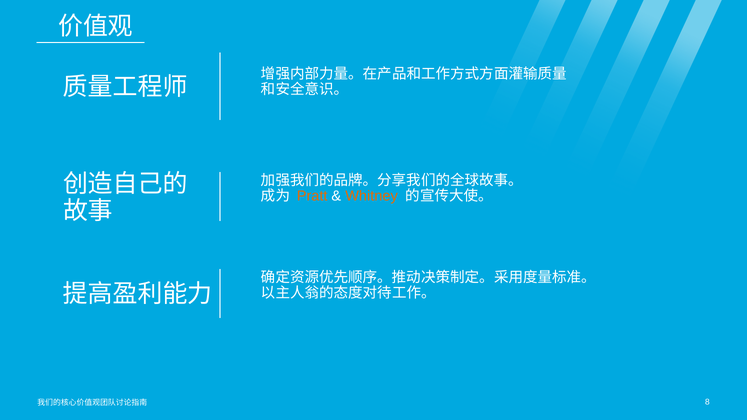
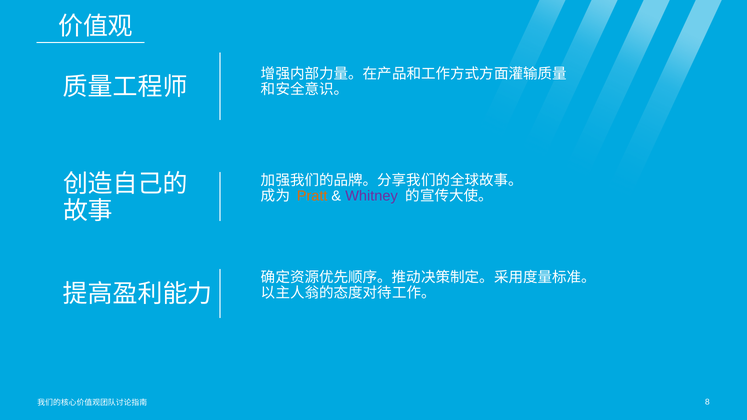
Whitney colour: orange -> purple (372, 196)
